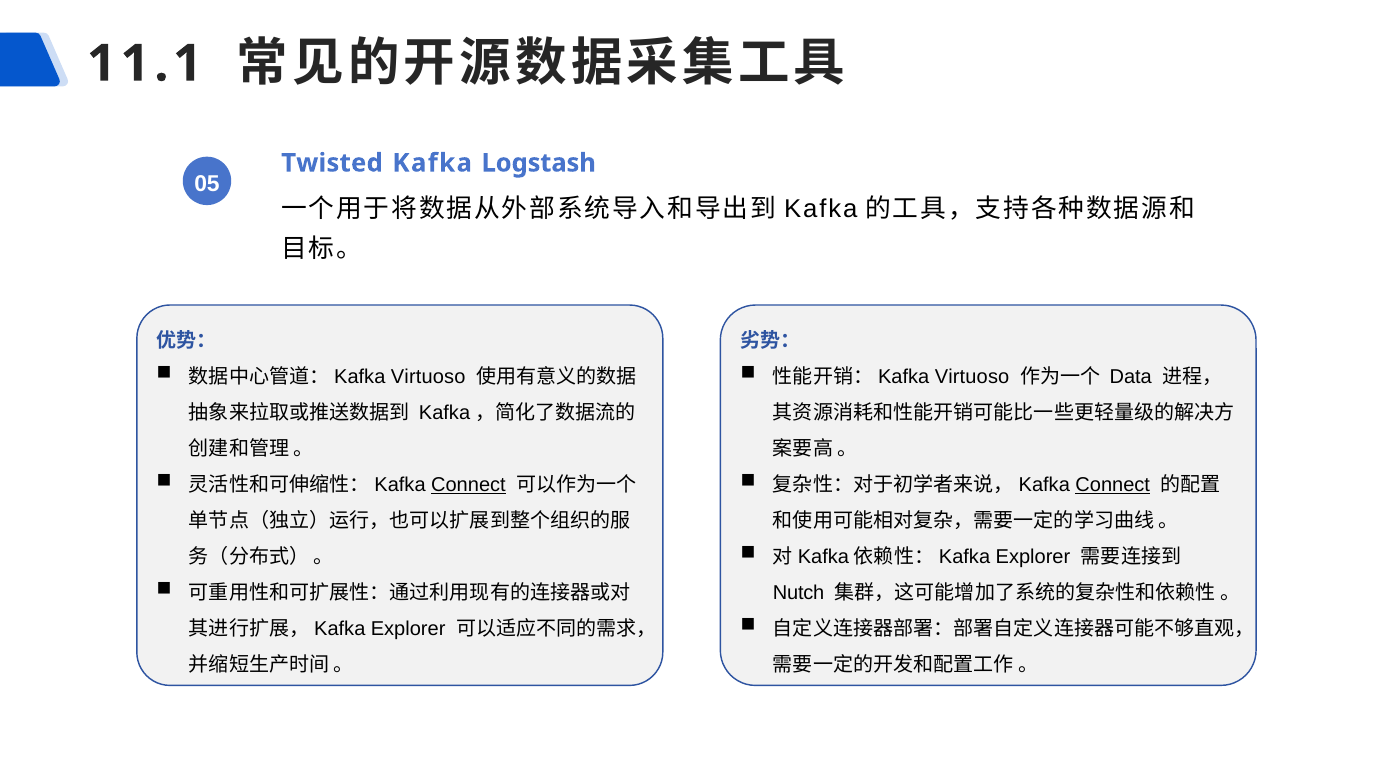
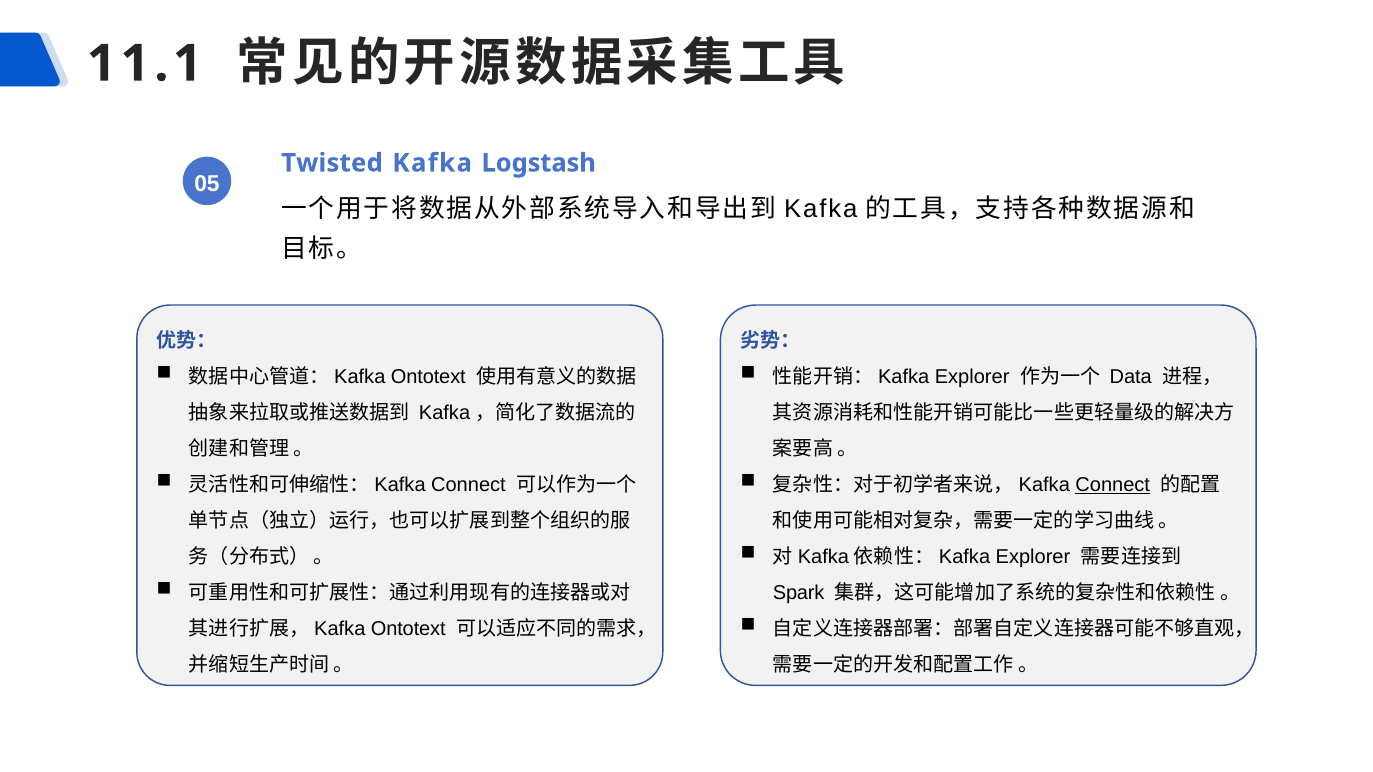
Virtuoso: Virtuoso -> Ontotext (428, 377)
Virtuoso: Virtuoso -> Explorer (972, 377)
Connect underline: present -> none (468, 485)
Nutch: Nutch -> Spark (799, 593)
Explorer: Explorer -> Ontotext (408, 629)
